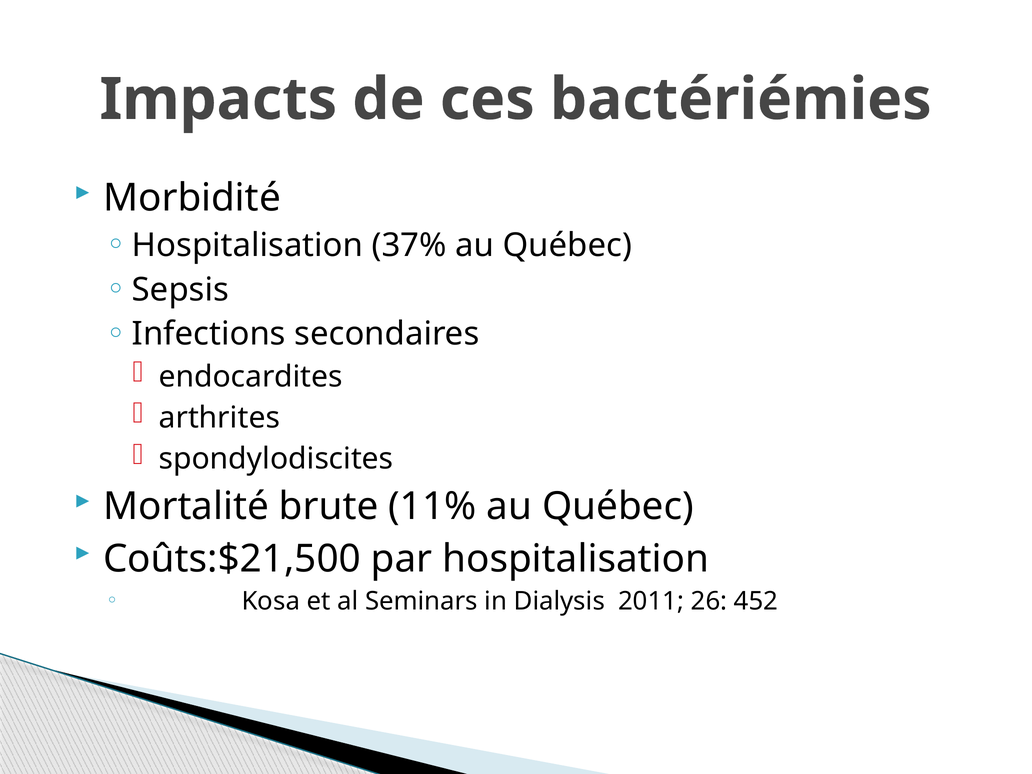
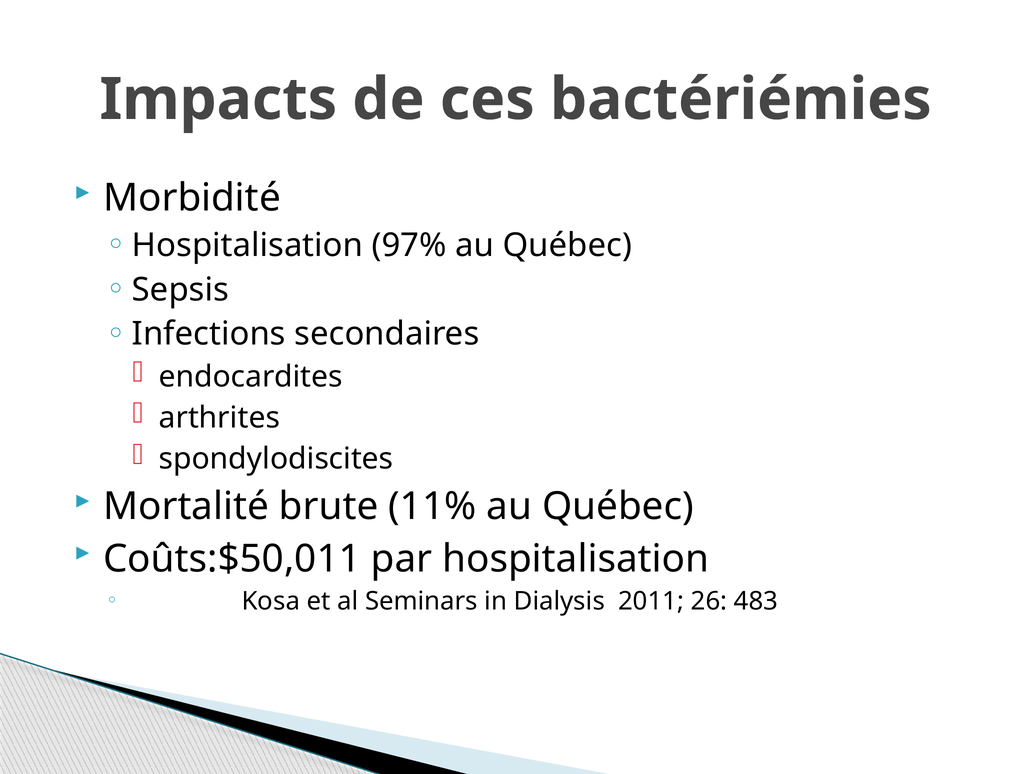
37%: 37% -> 97% (409, 246)
Coûts:$21,500: Coûts:$21,500 -> Coûts:$50,011 (232, 559)
452: 452 -> 483 (756, 601)
